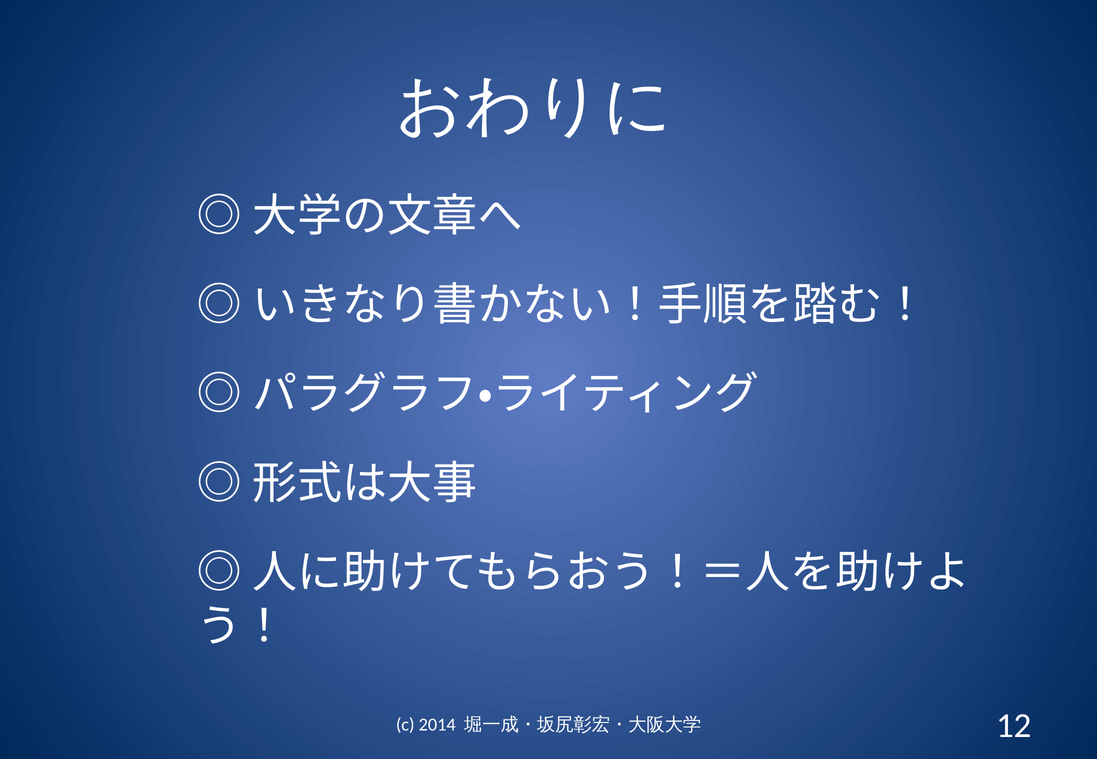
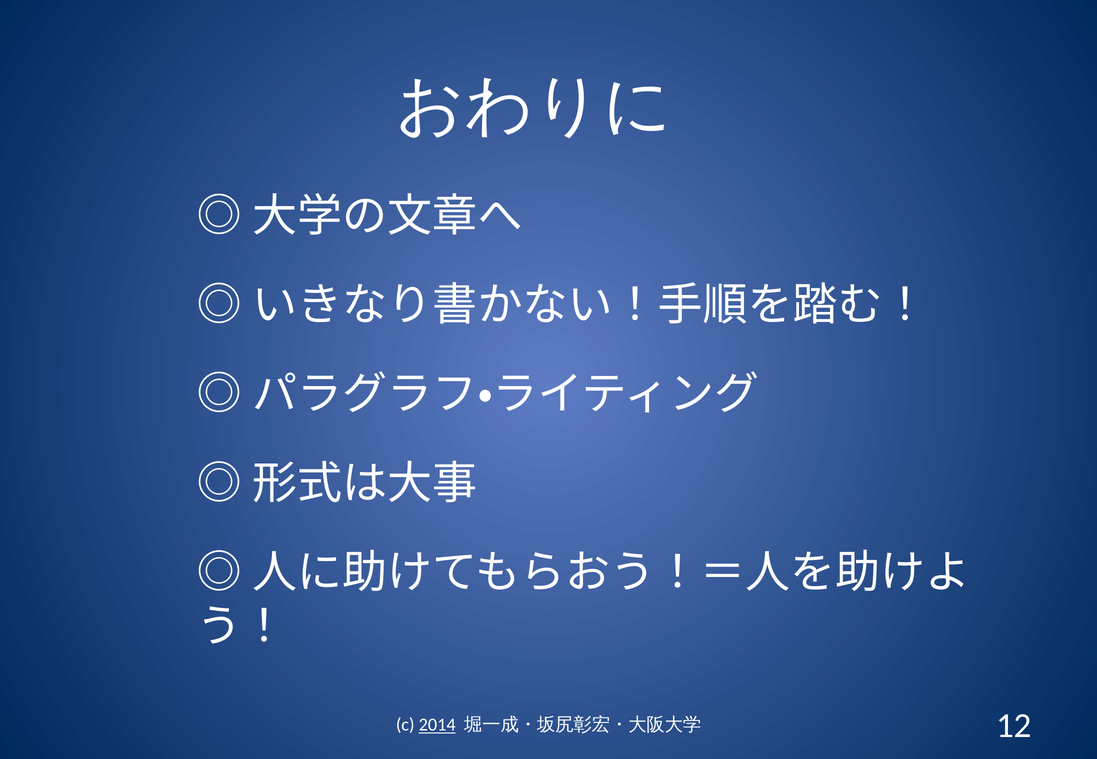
2014 underline: none -> present (437, 725)
